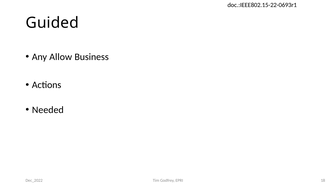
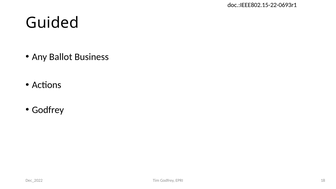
Allow: Allow -> Ballot (61, 57)
Needed: Needed -> Godfrey (48, 110)
